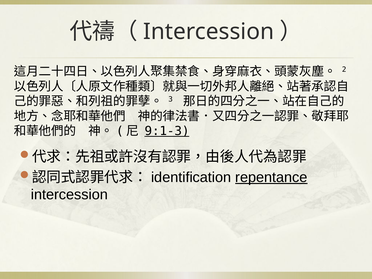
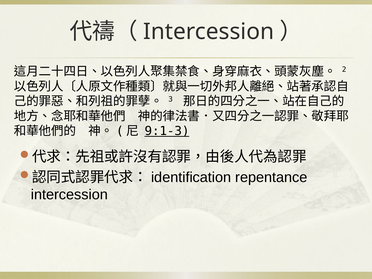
repentance underline: present -> none (271, 177)
